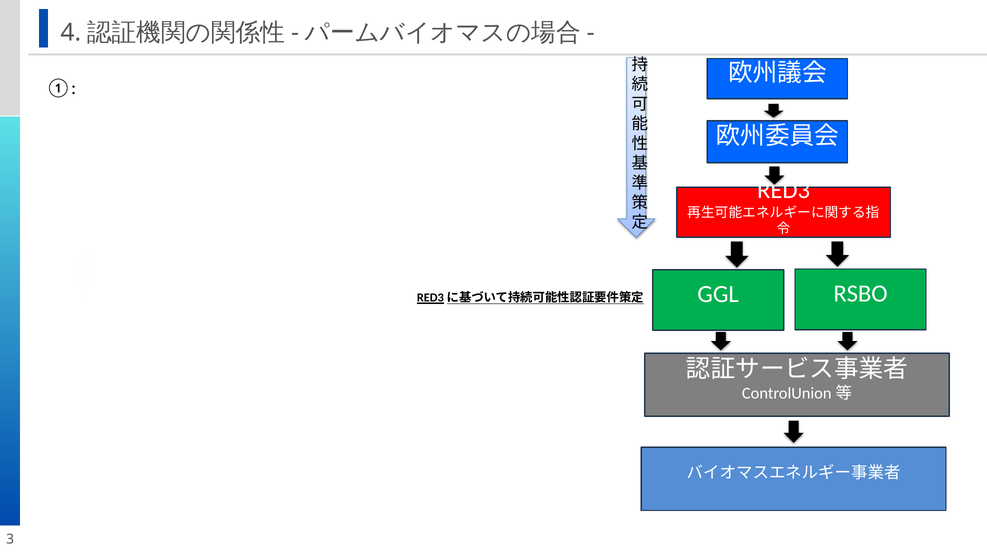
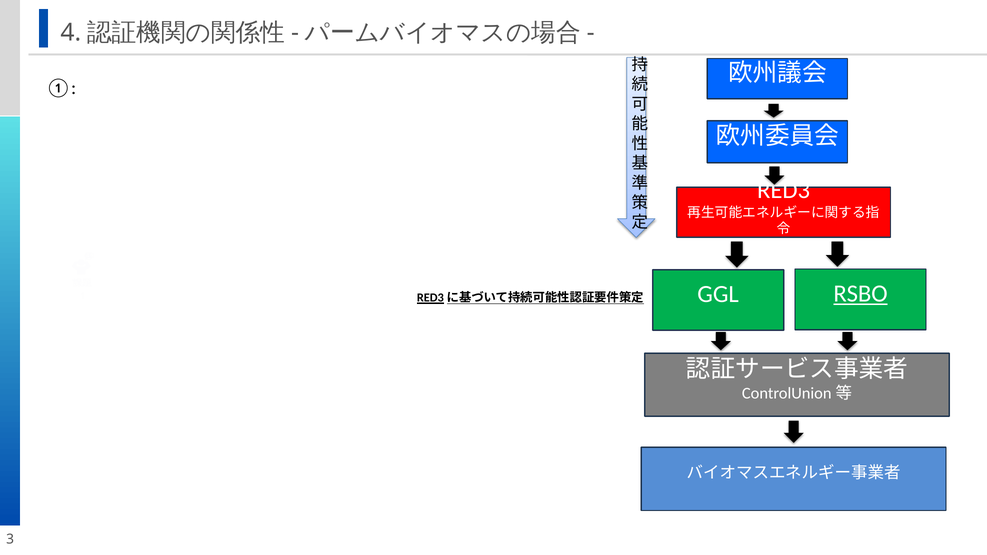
RSBO underline: none -> present (861, 294)
